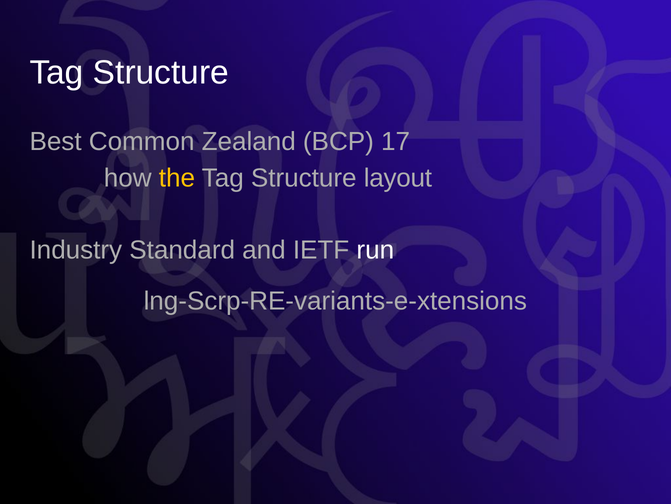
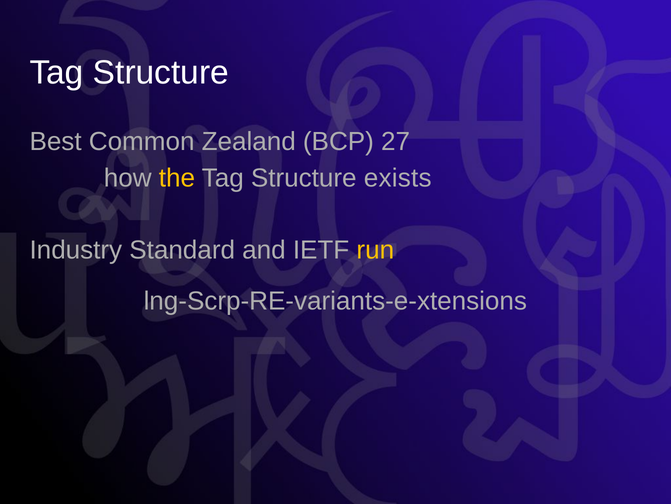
17: 17 -> 27 (396, 142)
layout: layout -> exists (398, 178)
run colour: white -> yellow (375, 250)
